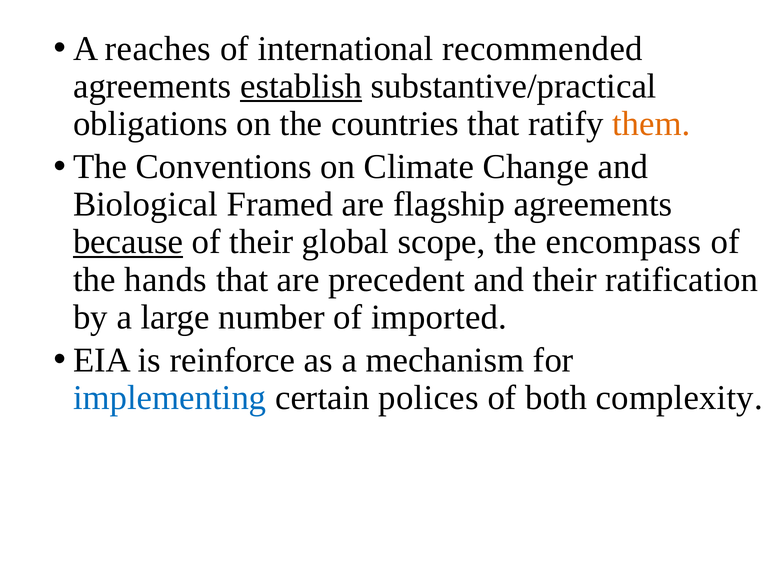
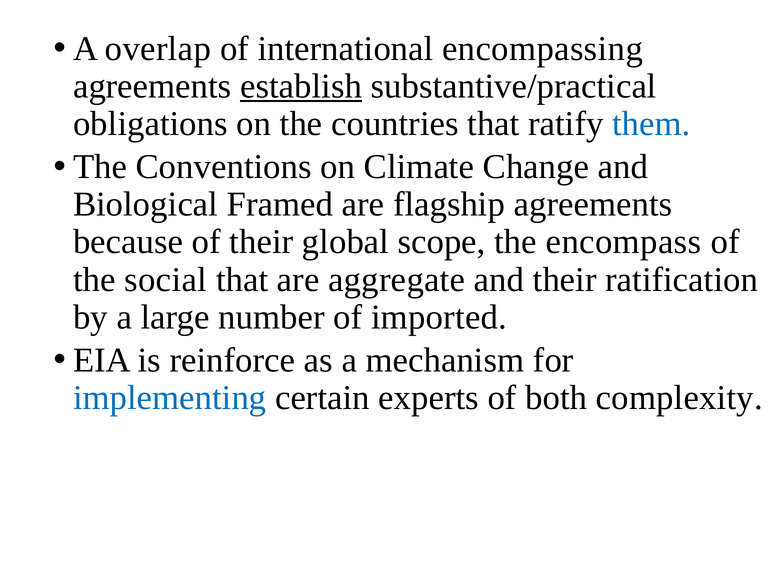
reaches: reaches -> overlap (158, 49)
recommended: recommended -> encompassing (543, 49)
them colour: orange -> blue (651, 124)
because underline: present -> none (128, 242)
hands: hands -> social (166, 280)
precedent: precedent -> aggregate (397, 280)
polices: polices -> experts (429, 398)
